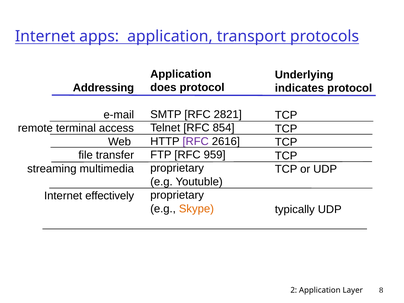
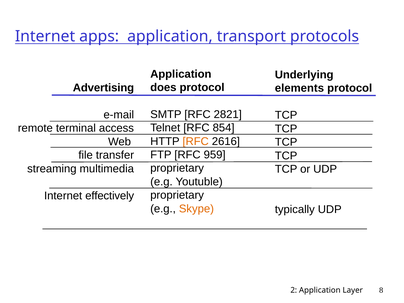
Addressing: Addressing -> Advertising (103, 88)
indicates: indicates -> elements (299, 88)
RFC colour: purple -> orange (196, 141)
